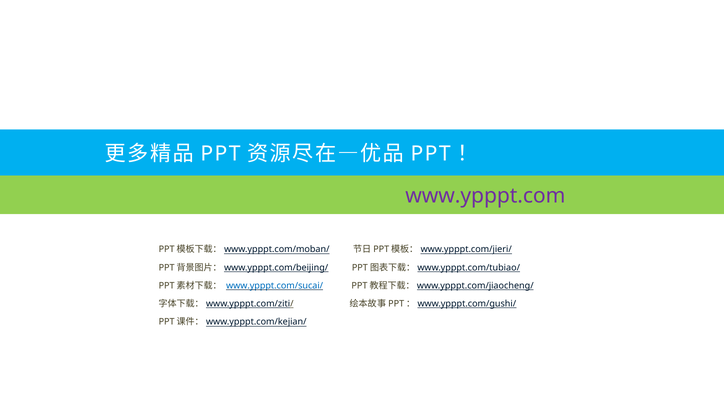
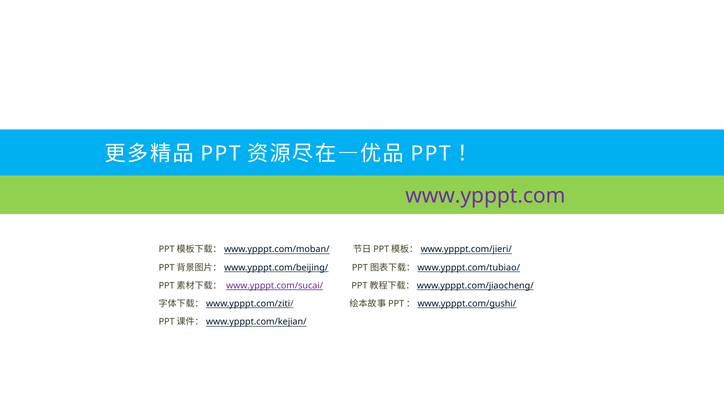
www.ypppt.com/sucai/ colour: blue -> purple (275, 286)
